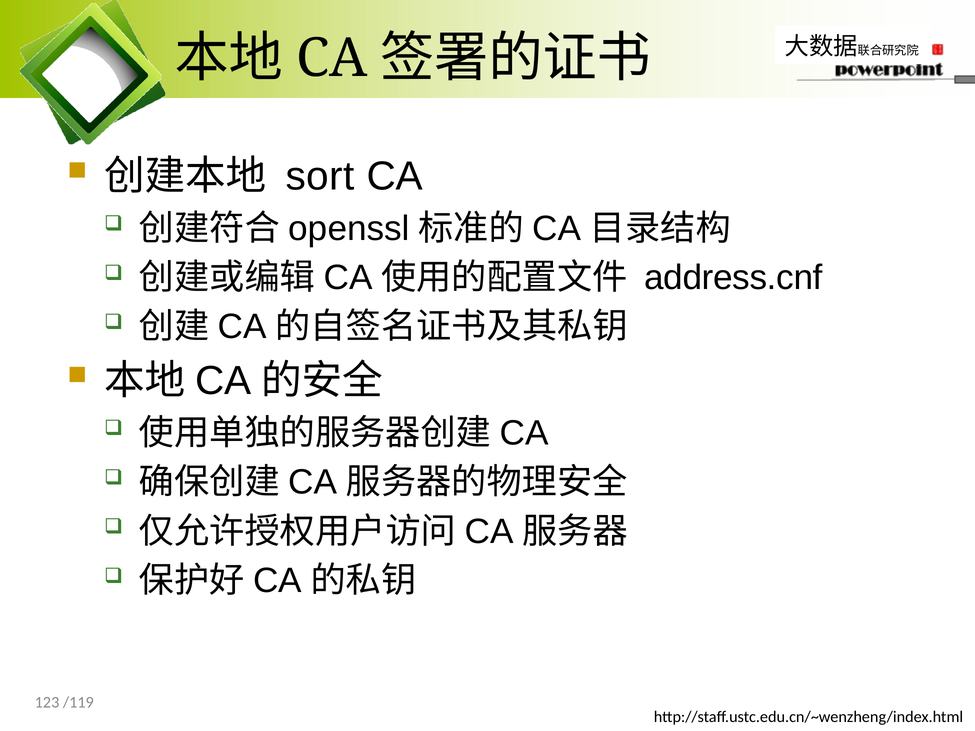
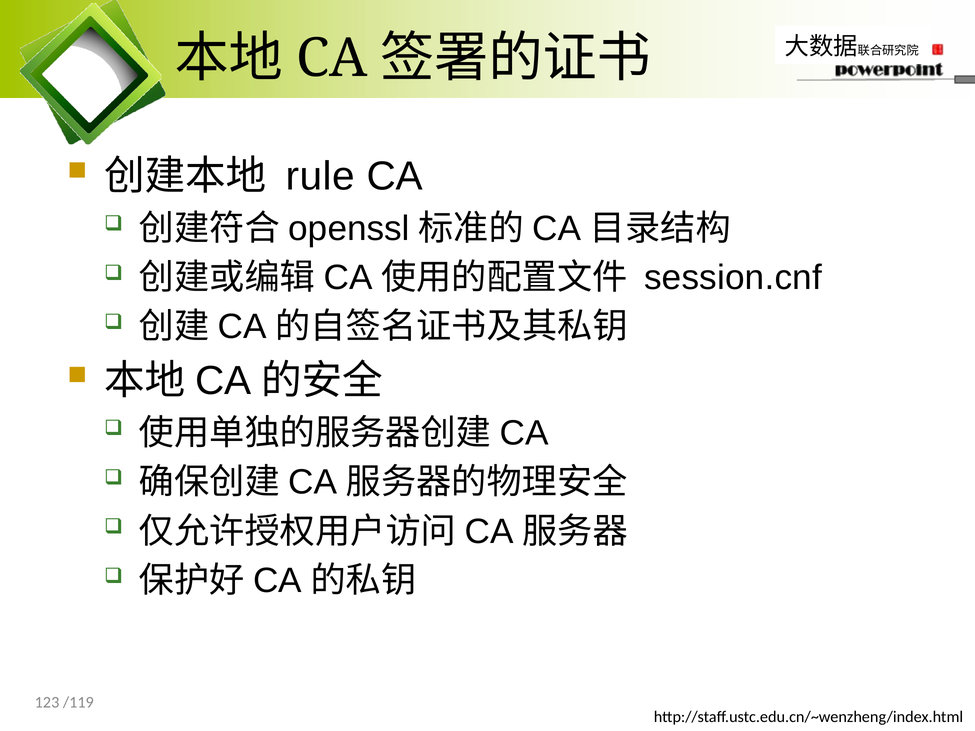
sort: sort -> rule (320, 176)
address.cnf: address.cnf -> session.cnf (733, 278)
